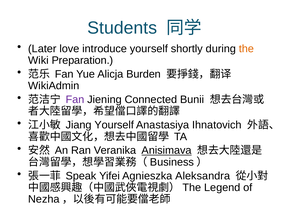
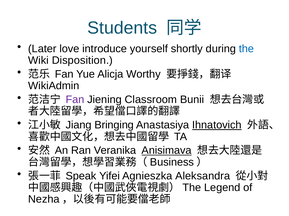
the colour: orange -> blue (246, 49)
Preparation: Preparation -> Disposition (82, 61)
Burden: Burden -> Worthy (143, 74)
Connected: Connected -> Classroom (151, 100)
Jiang Yourself: Yourself -> Bringing (114, 125)
Ihnatovich underline: none -> present (217, 125)
